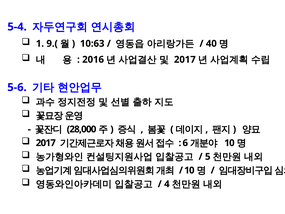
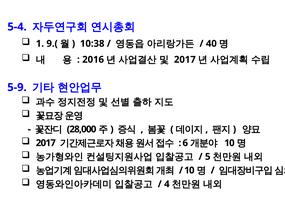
10:63: 10:63 -> 10:38 (92, 44)
5-6: 5-6 -> 5-9 (17, 87)
